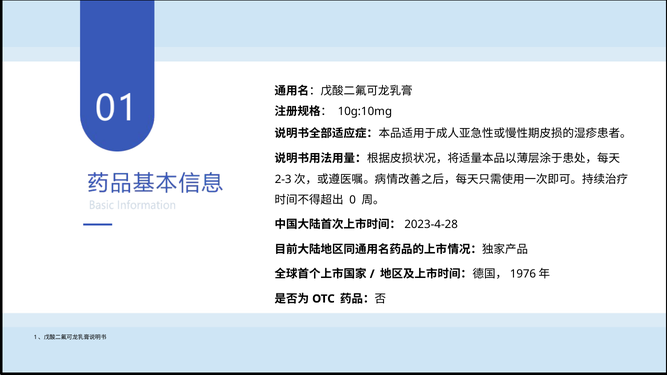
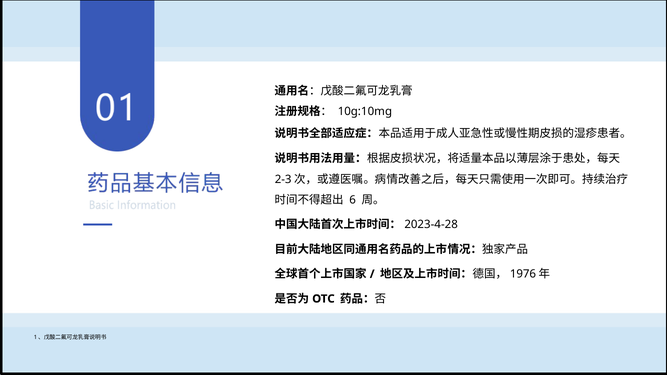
0: 0 -> 6 (353, 200)
